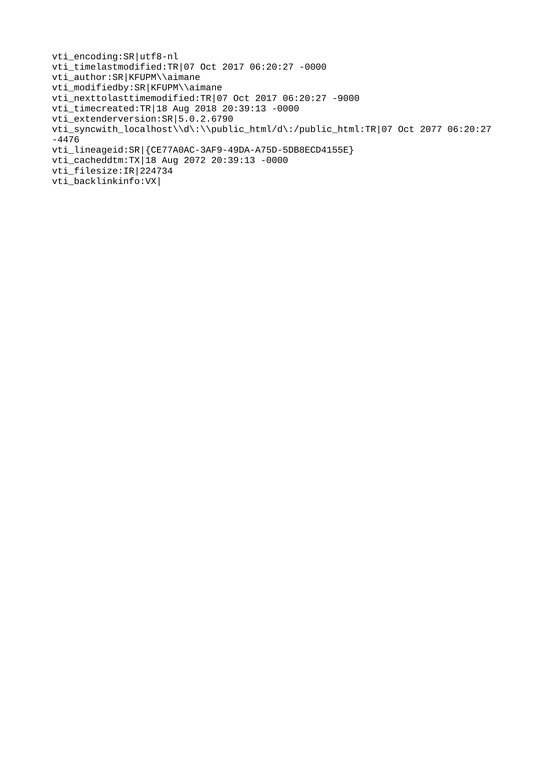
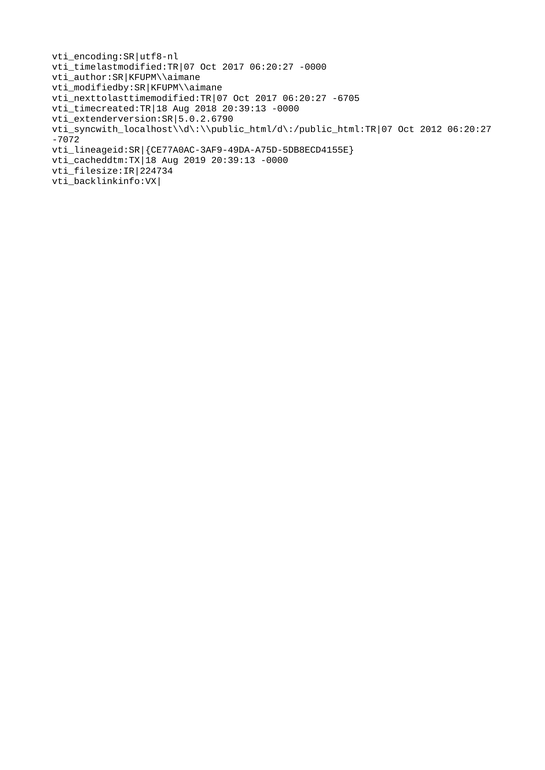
-9000: -9000 -> -6705 (346, 98)
2077: 2077 -> 2012 (431, 129)
-4476: -4476 -> -7072 (66, 140)
2072: 2072 -> 2019 (195, 160)
